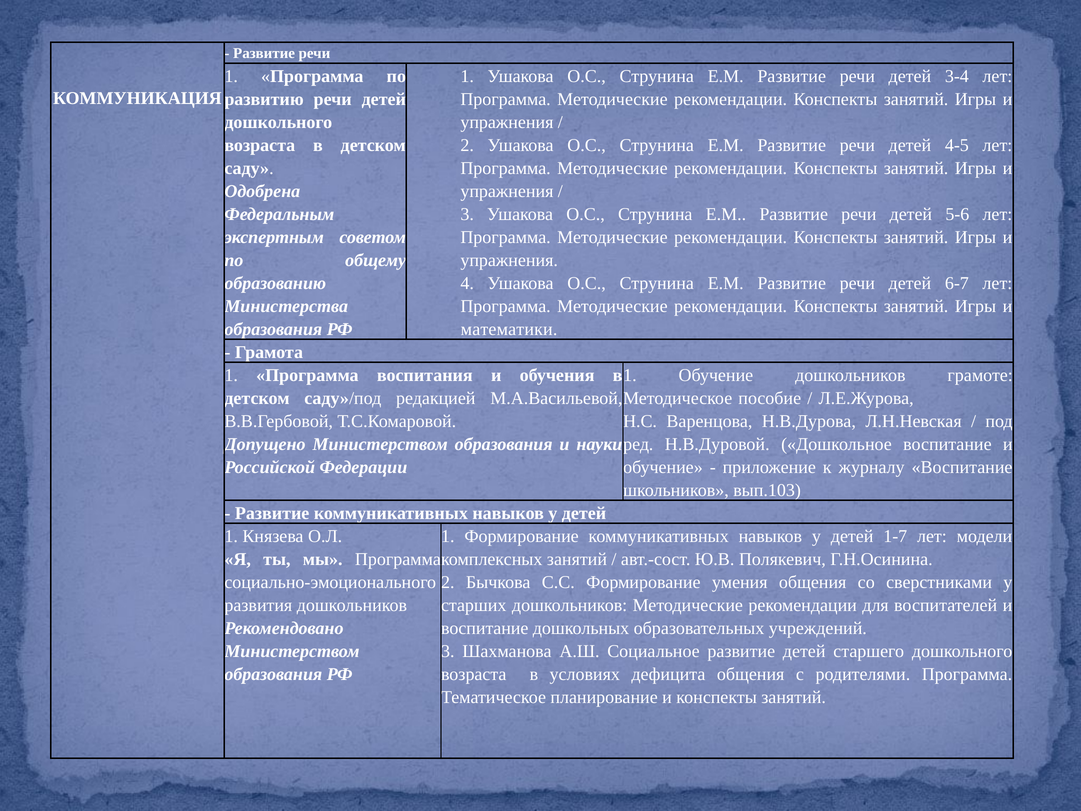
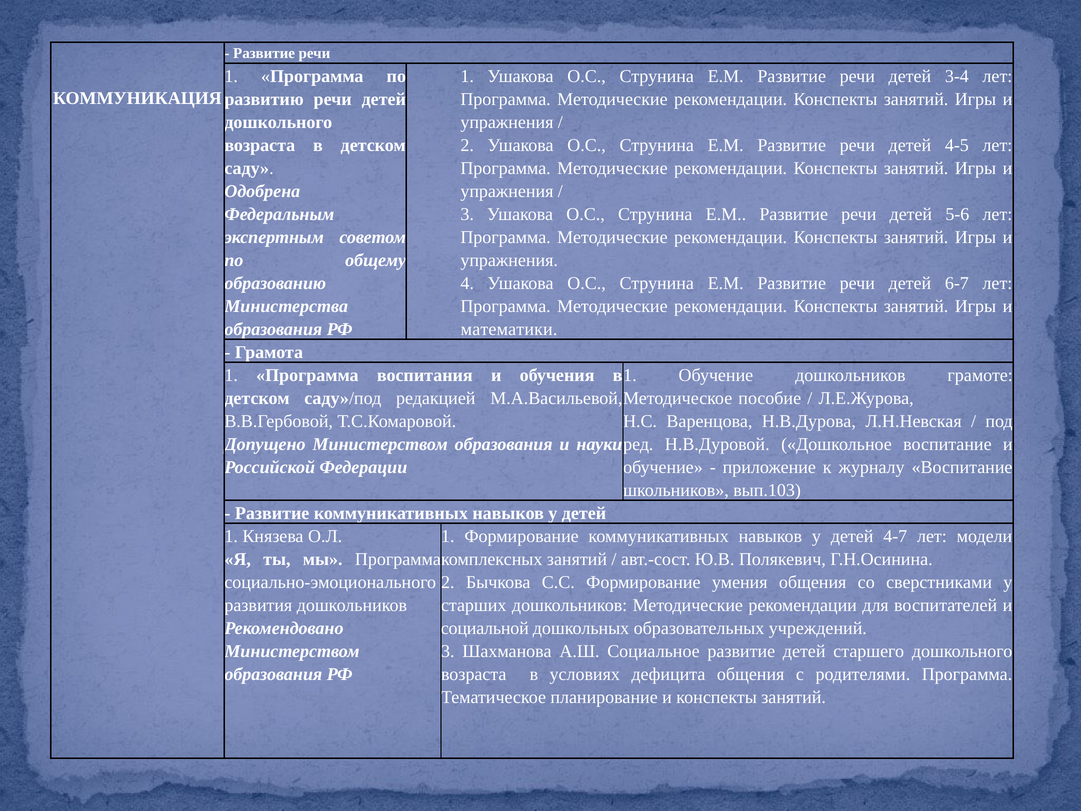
1-7: 1-7 -> 4-7 (895, 536)
воспитание: воспитание -> социальной (485, 628)
